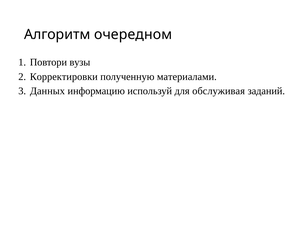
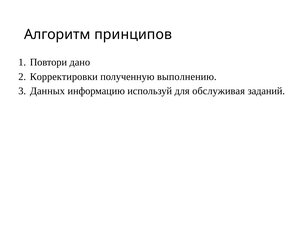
очередном: очередном -> принципов (133, 34)
вузы: вузы -> дано (80, 62)
материалами: материалами -> выполнению (187, 76)
